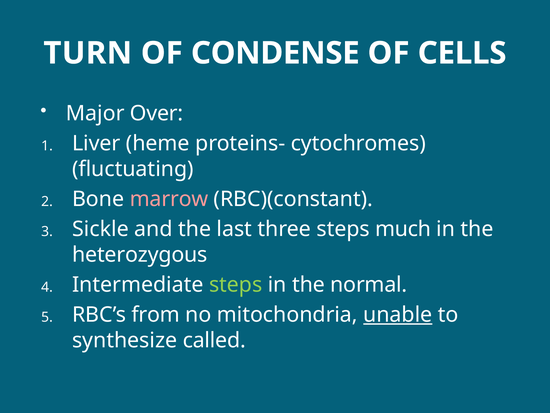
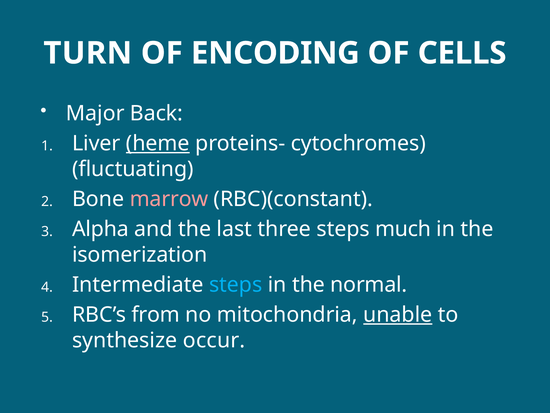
CONDENSE: CONDENSE -> ENCODING (275, 53)
Over: Over -> Back (157, 113)
heme underline: none -> present (158, 143)
Sickle: Sickle -> Alpha (101, 229)
heterozygous: heterozygous -> isomerization (140, 255)
steps colour: light green -> light blue (236, 285)
called: called -> occur (214, 340)
